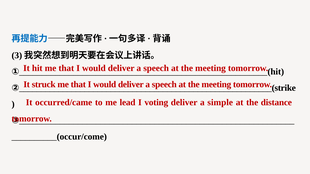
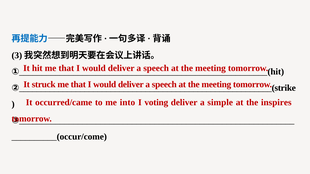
lead: lead -> into (127, 103)
distance: distance -> inspires (276, 103)
